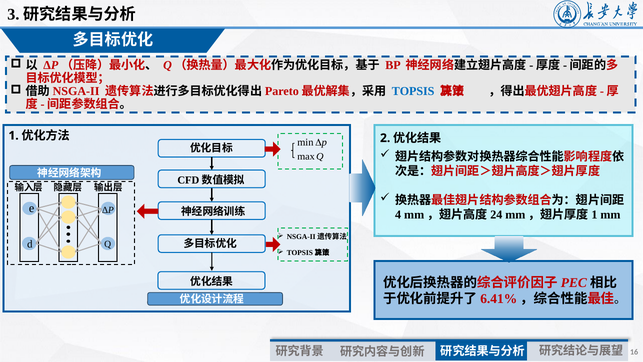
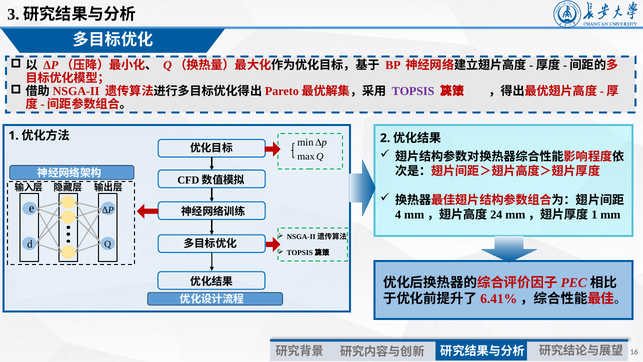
TOPSIS colour: blue -> purple (413, 91)
